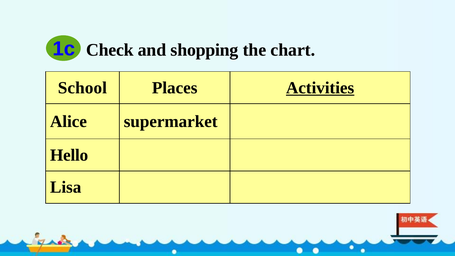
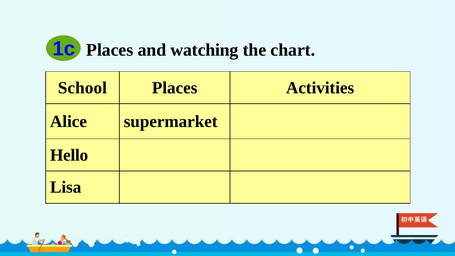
1c Check: Check -> Places (110, 50)
shopping: shopping -> watching (205, 50)
Activities underline: present -> none (320, 88)
